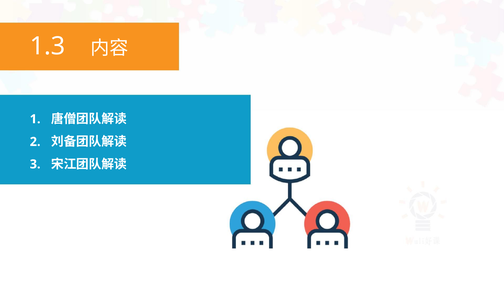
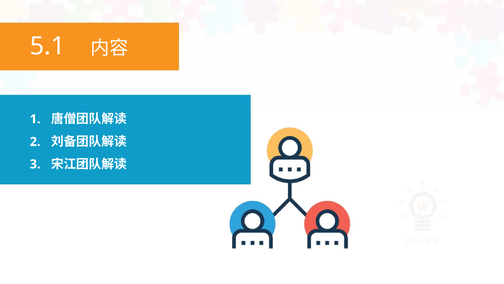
1.3: 1.3 -> 5.1 (48, 46)
